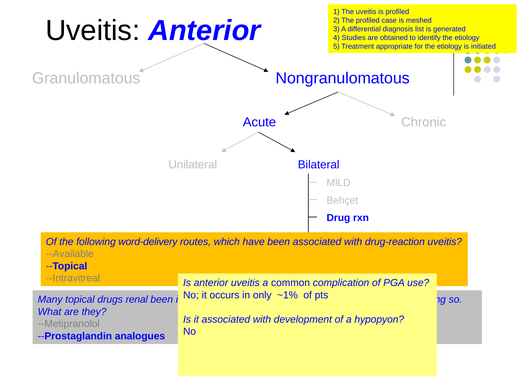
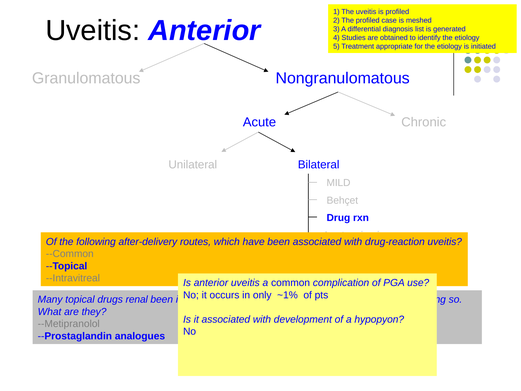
word-delivery: word-delivery -> after-delivery (148, 242)
--Available: --Available -> --Common (70, 254)
